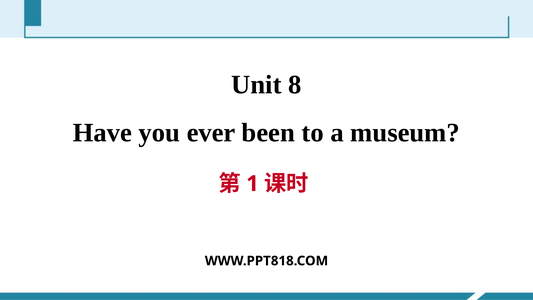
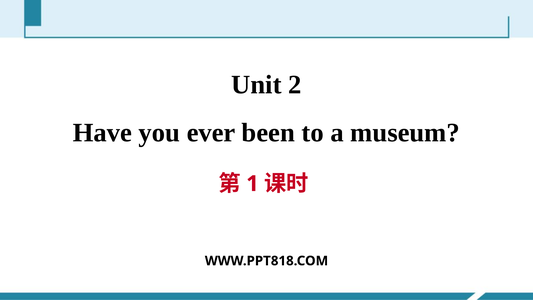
8: 8 -> 2 (295, 85)
